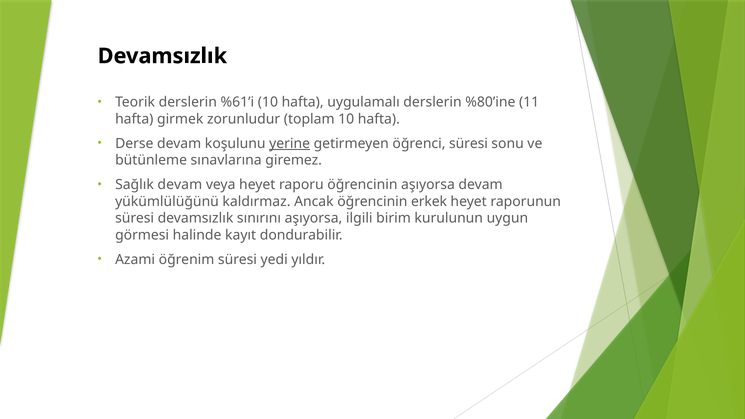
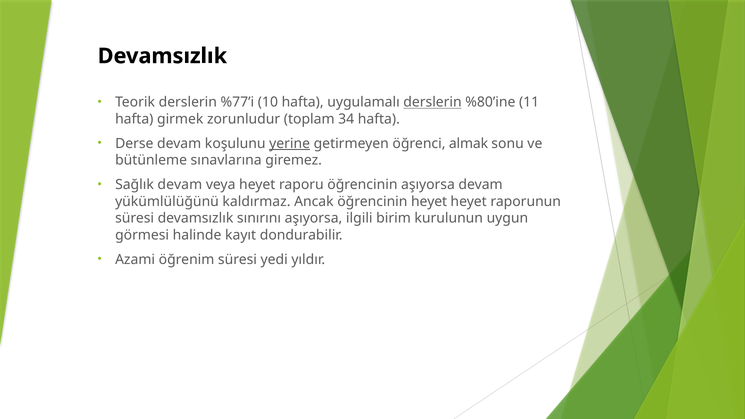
%61’i: %61’i -> %77’i (237, 102)
derslerin underline: none -> present (433, 102)
toplam 10: 10 -> 34 (346, 119)
öğrenci süresi: süresi -> almak (469, 144)
öğrencinin erkek: erkek -> heyet (429, 202)
